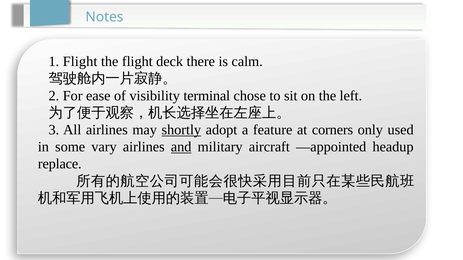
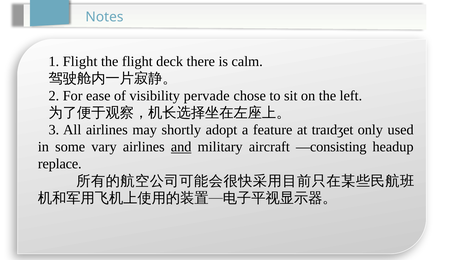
terminal: terminal -> pervade (207, 96)
shortly underline: present -> none (181, 130)
corners: corners -> traɪdʒet (333, 130)
—appointed: —appointed -> —consisting (331, 147)
